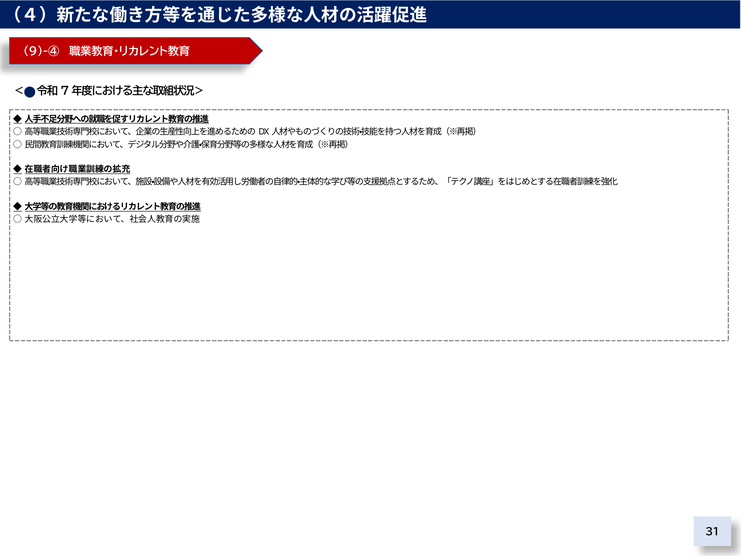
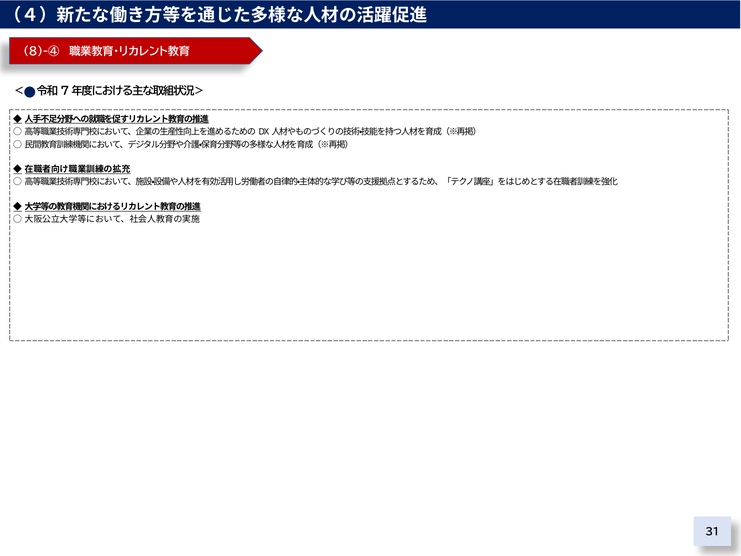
9)-④: 9)-④ -> 8)-④ (41, 51)
